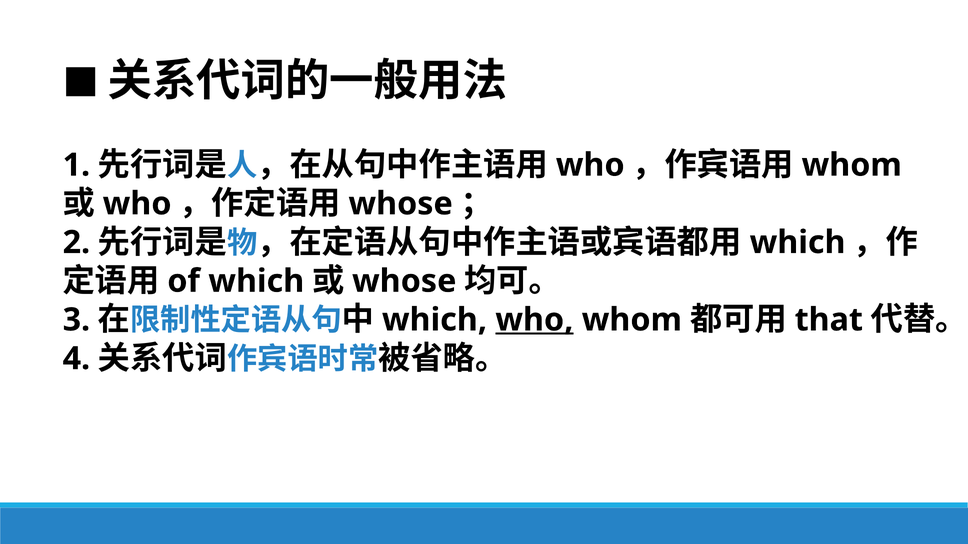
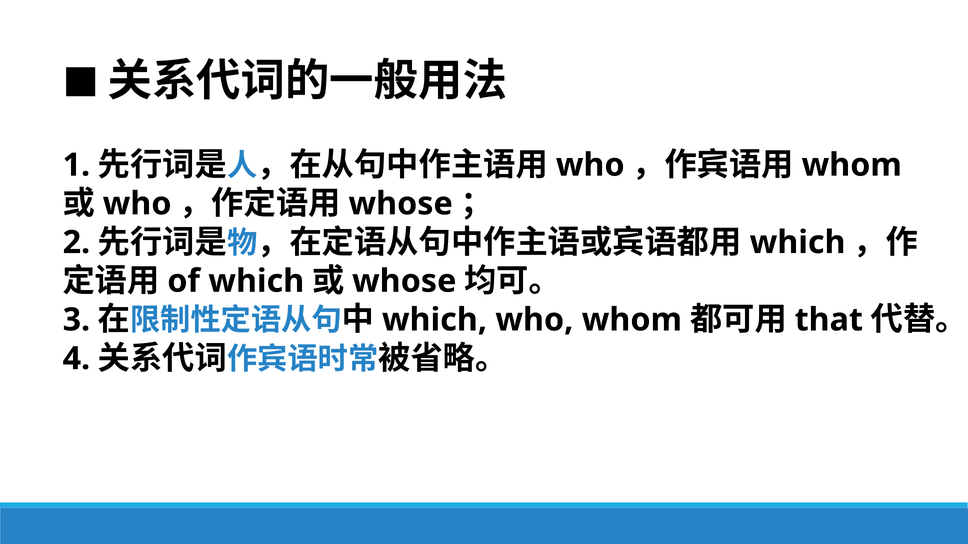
who underline: present -> none (534, 320)
